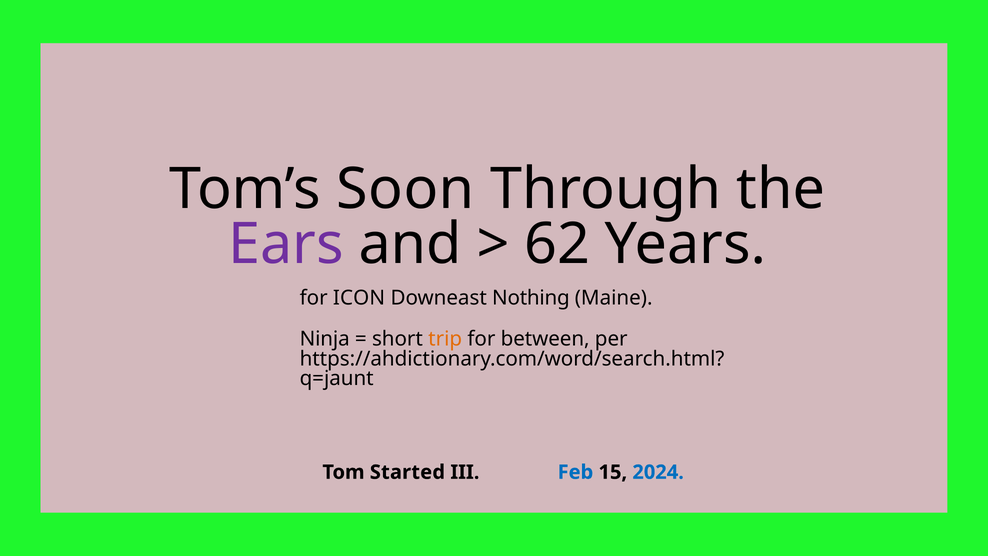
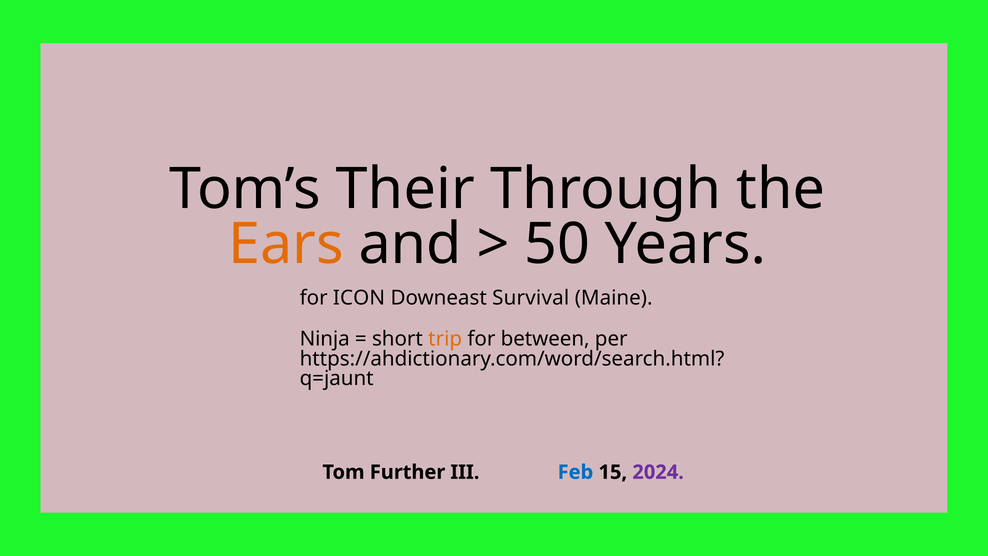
Soon: Soon -> Their (405, 189)
Ears colour: purple -> orange (286, 244)
62: 62 -> 50 (557, 244)
Nothing: Nothing -> Survival (531, 298)
Started: Started -> Further (408, 472)
2024 colour: blue -> purple (658, 472)
